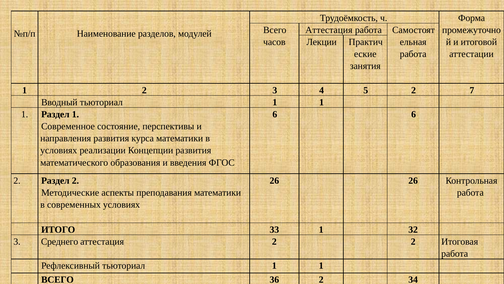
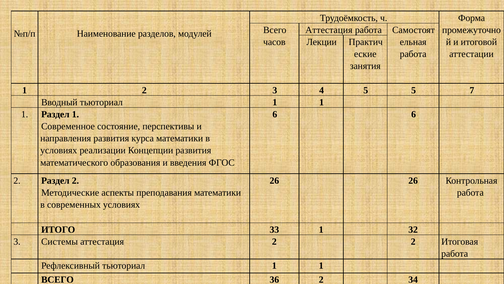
5 2: 2 -> 5 (414, 90)
Среднего: Среднего -> Системы (60, 241)
